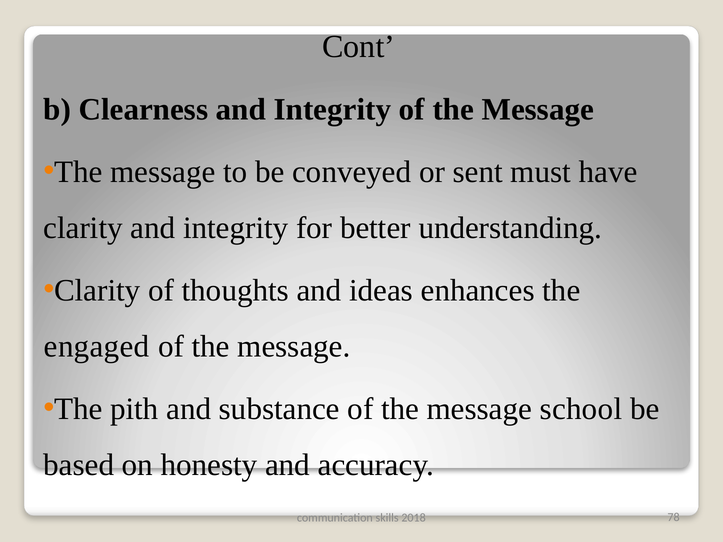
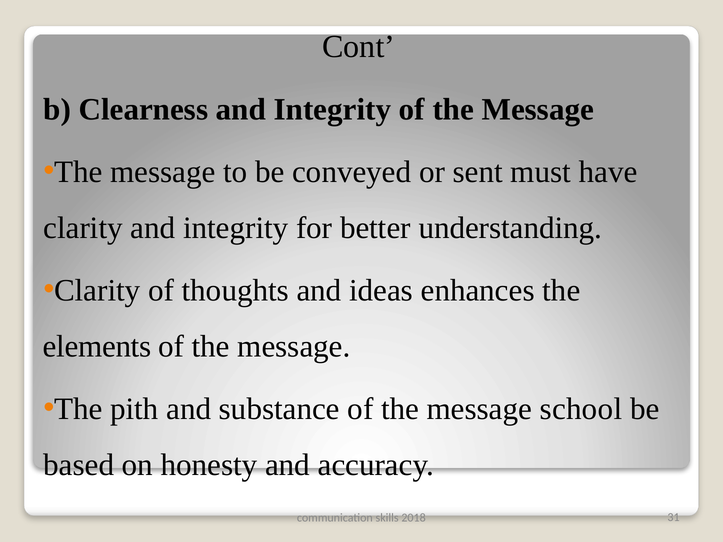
engaged: engaged -> elements (97, 346)
78: 78 -> 31 (674, 518)
